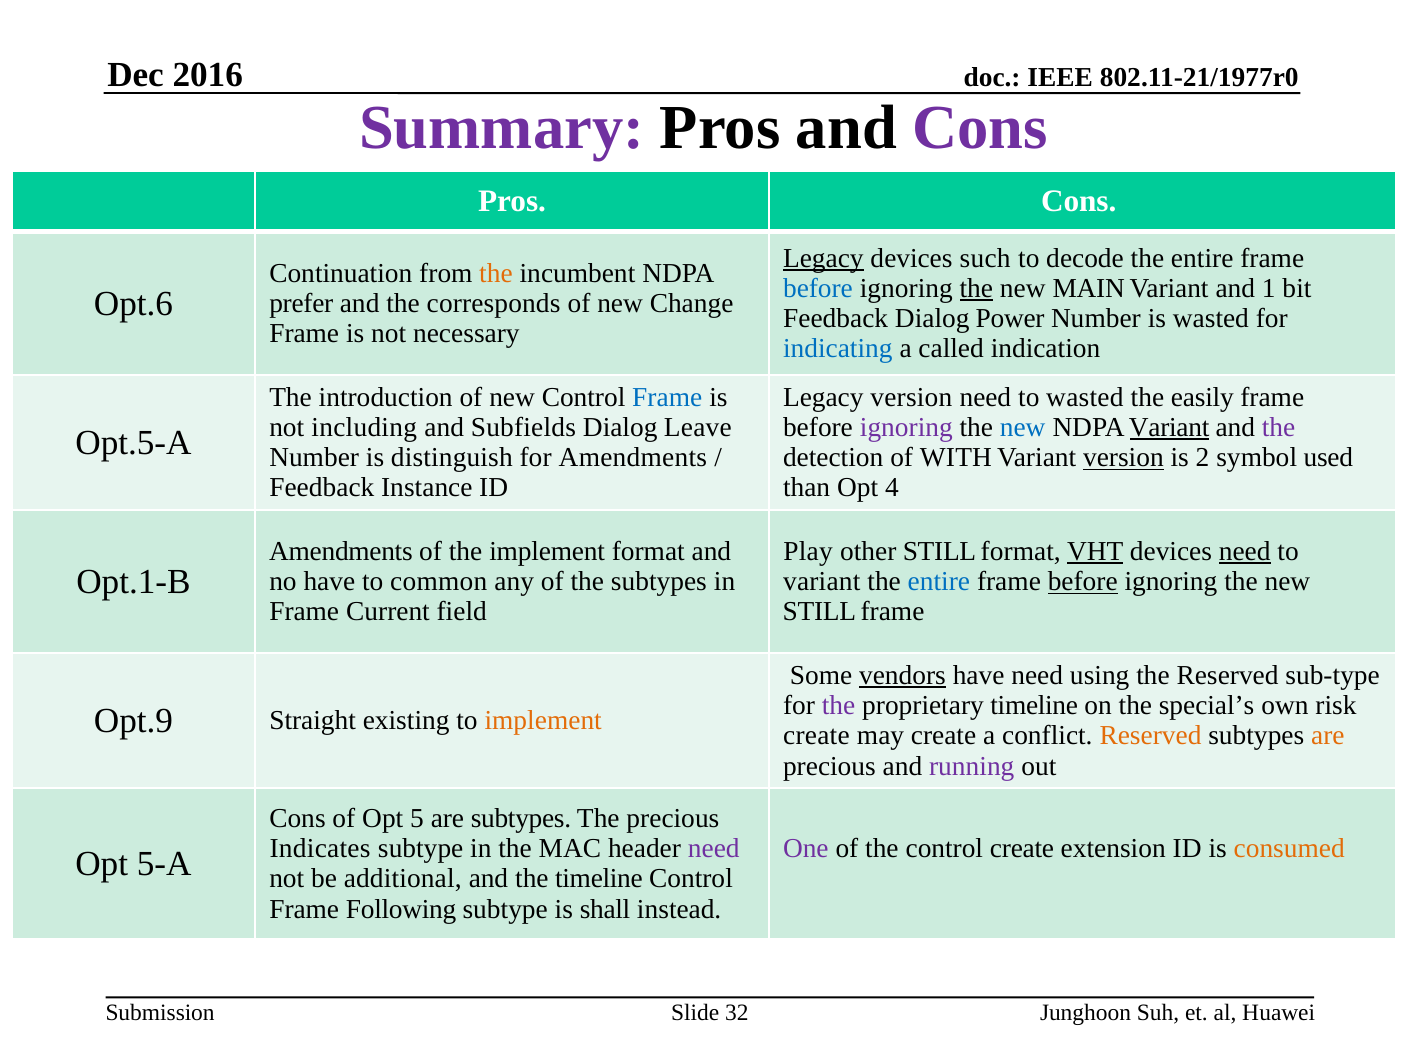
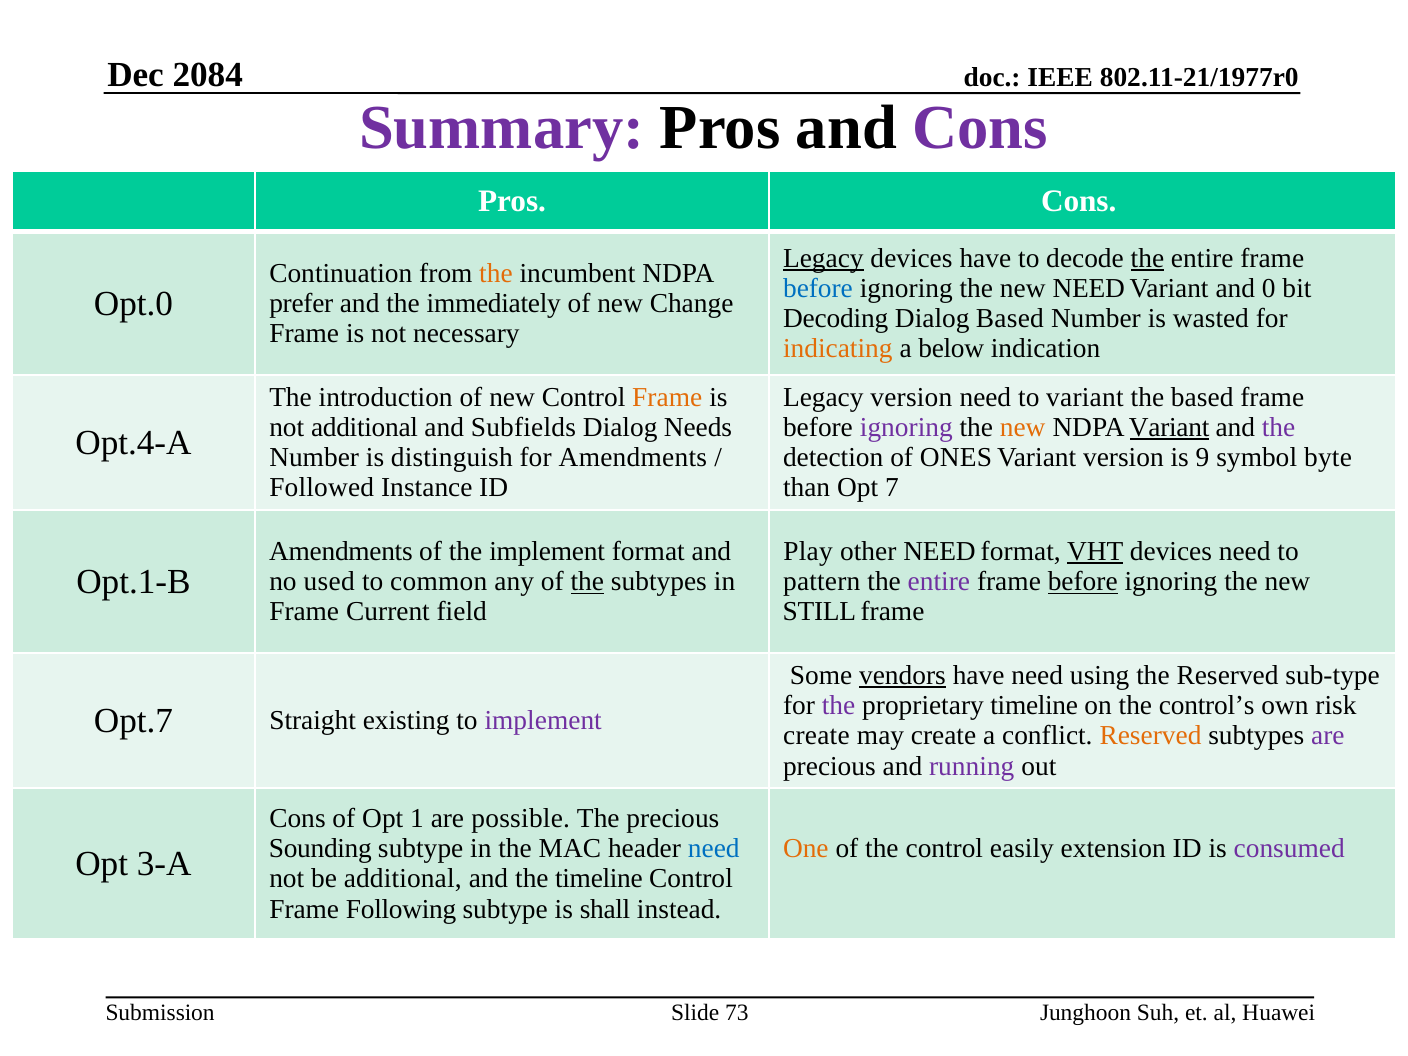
2016: 2016 -> 2084 (208, 75)
devices such: such -> have (985, 258)
the underline: none -> present (1147, 258)
the underline: present -> none (976, 288)
new MAIN: MAIN -> NEED (1089, 288)
1: 1 -> 0 (1269, 288)
Opt.6: Opt.6 -> Opt.0 (133, 304)
corresponds: corresponds -> immediately (494, 303)
Feedback: Feedback -> Decoding (836, 319)
Dialog Power: Power -> Based (1010, 319)
indicating colour: blue -> orange (838, 349)
called: called -> below (951, 349)
Frame colour: blue -> orange (667, 397)
to wasted: wasted -> variant (1085, 397)
the easily: easily -> based (1202, 397)
not including: including -> additional (364, 427)
Leave: Leave -> Needs (698, 427)
new colour: blue -> orange (1023, 427)
Opt.5-A: Opt.5-A -> Opt.4-A (133, 443)
WITH: WITH -> ONES (956, 458)
version underline: present -> none (1123, 458)
2: 2 -> 9 (1203, 458)
used: used -> byte (1328, 458)
Feedback: Feedback -> Followed (322, 488)
4: 4 -> 7 (892, 488)
other STILL: STILL -> NEED (939, 551)
need underline: present -> none (1245, 551)
no have: have -> used (329, 582)
the underline: none -> present (587, 582)
variant: variant -> pattern (822, 582)
entire colour: blue -> purple (939, 582)
special’s: special’s -> control’s (1207, 706)
Opt.9: Opt.9 -> Opt.7 (133, 721)
implement colour: orange -> purple (543, 721)
are colour: orange -> purple (1328, 736)
5: 5 -> 1 (417, 818)
are subtypes: subtypes -> possible (521, 818)
Indicates: Indicates -> Sounding (320, 849)
need colour: purple -> blue (714, 849)
One colour: purple -> orange (806, 849)
control create: create -> easily (1022, 849)
consumed colour: orange -> purple (1289, 849)
5-A: 5-A -> 3-A (164, 864)
32: 32 -> 73 (737, 1013)
